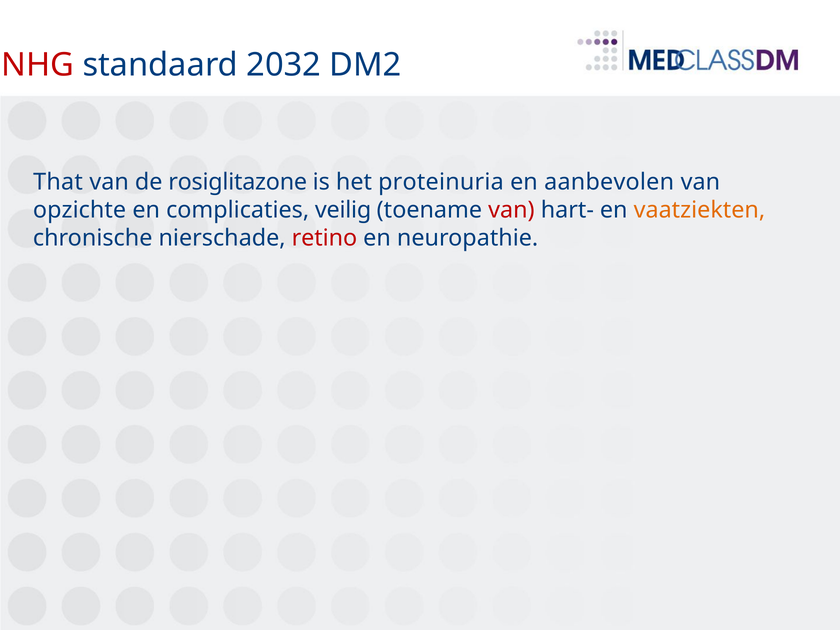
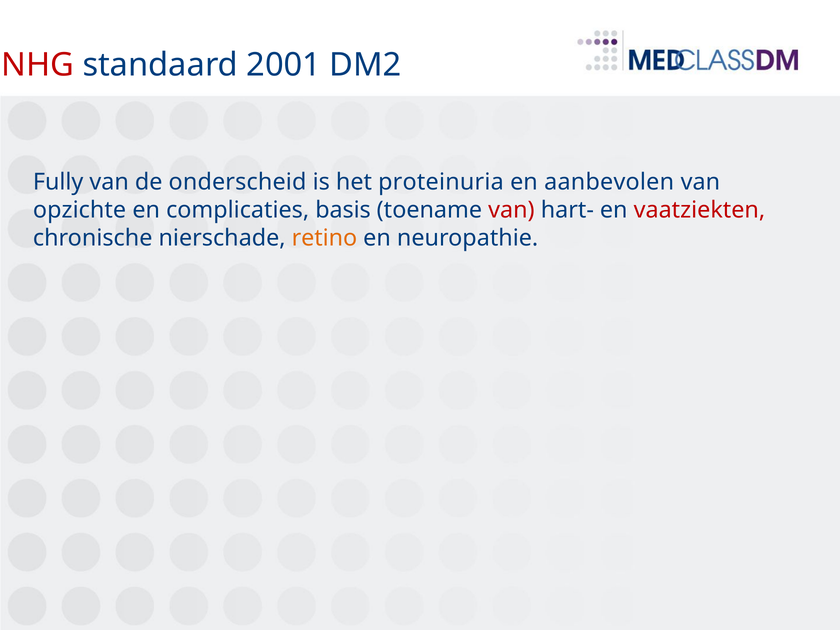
2032: 2032 -> 2001 (284, 65)
That: That -> Fully (58, 182)
rosiglitazone: rosiglitazone -> onderscheid (238, 182)
veilig: veilig -> basis (343, 210)
vaatziekten colour: orange -> red (699, 210)
retino colour: red -> orange (324, 238)
